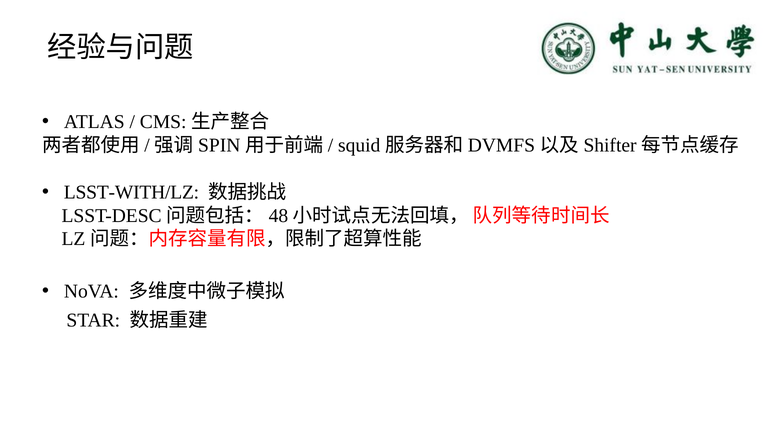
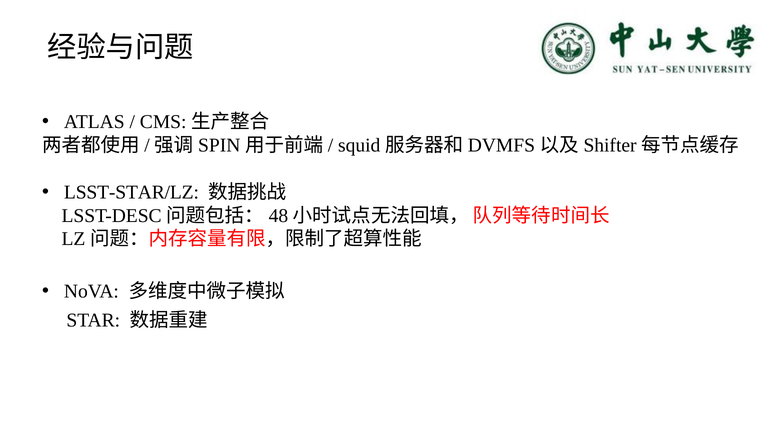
LSST-WITH/LZ: LSST-WITH/LZ -> LSST-STAR/LZ (131, 192)
